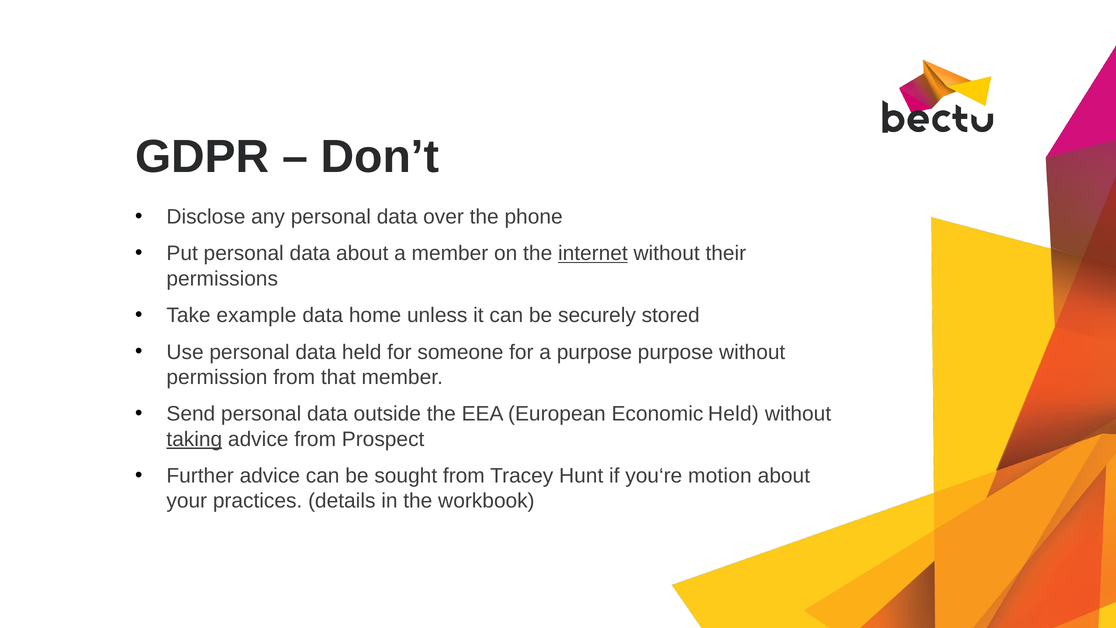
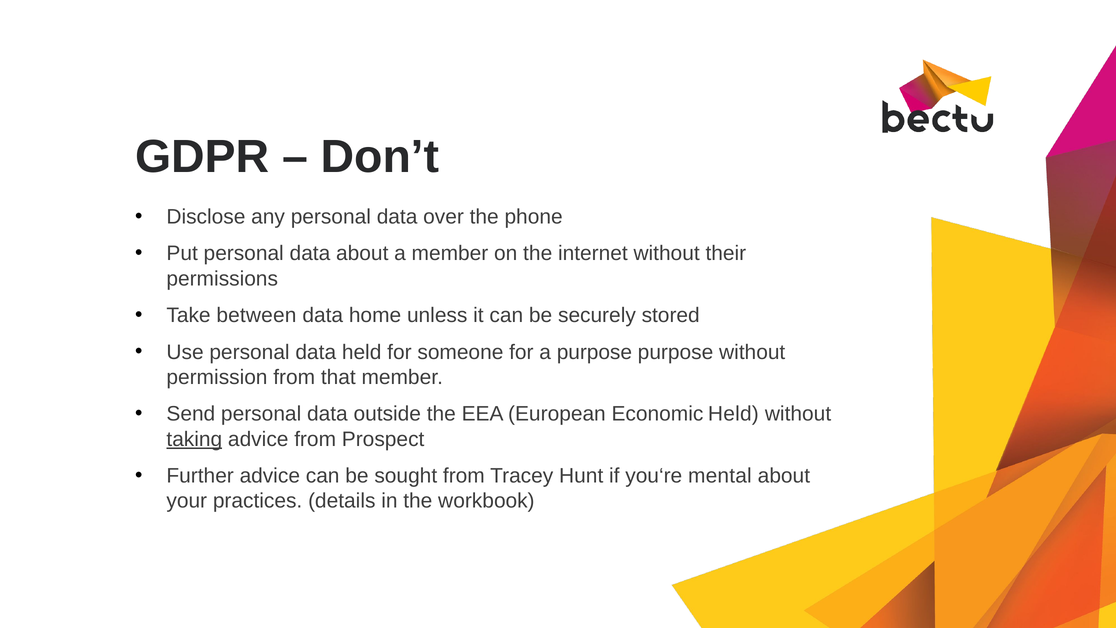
internet underline: present -> none (593, 253)
example: example -> between (256, 315)
motion: motion -> mental (720, 476)
